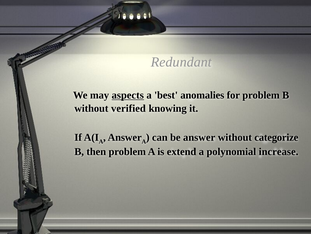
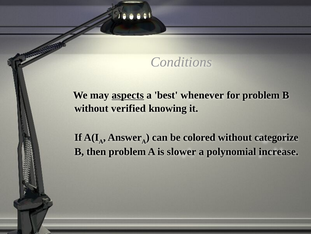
Redundant: Redundant -> Conditions (181, 62)
anomalies: anomalies -> whenever (202, 95)
be answer: answer -> colored (199, 137)
extend: extend -> slower (181, 151)
